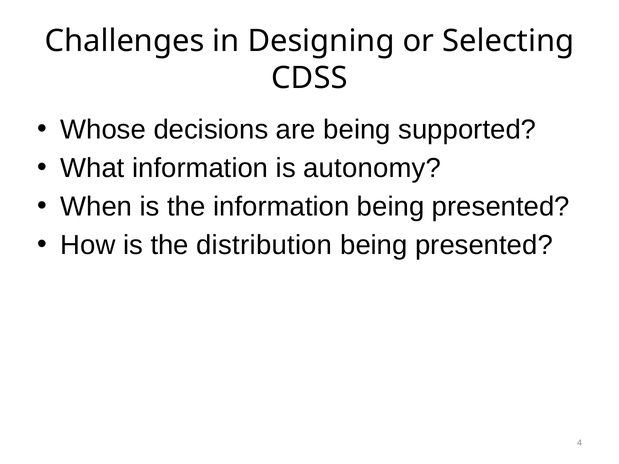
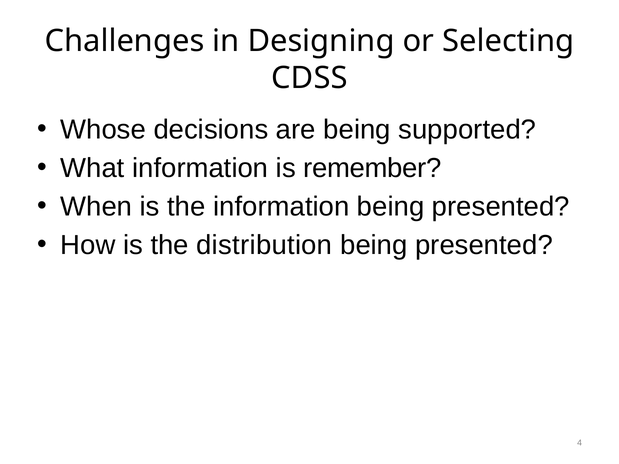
autonomy: autonomy -> remember (372, 168)
